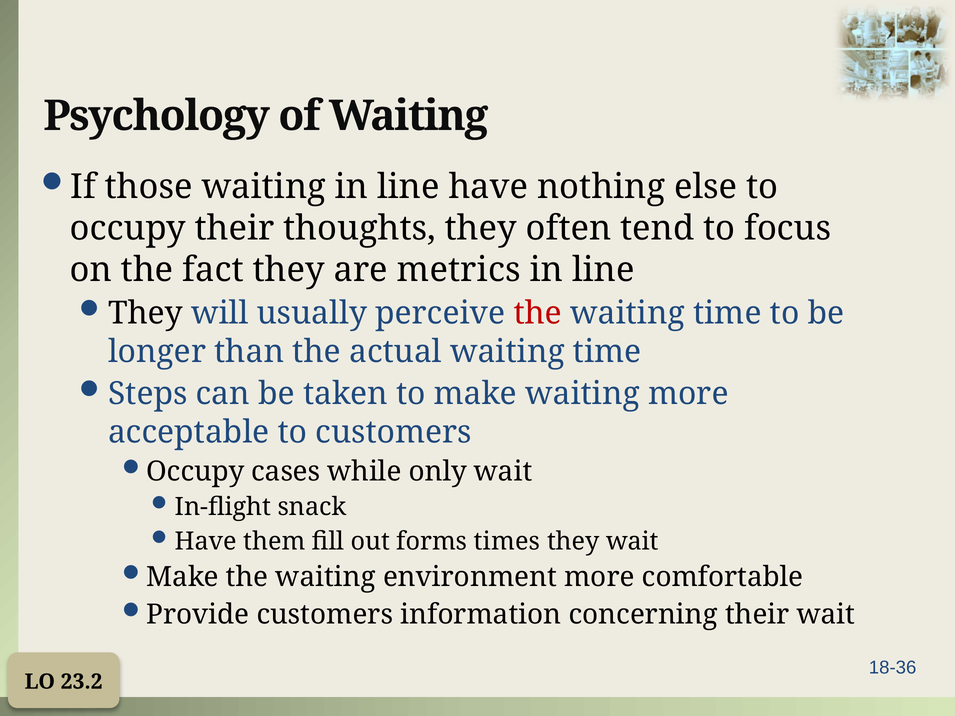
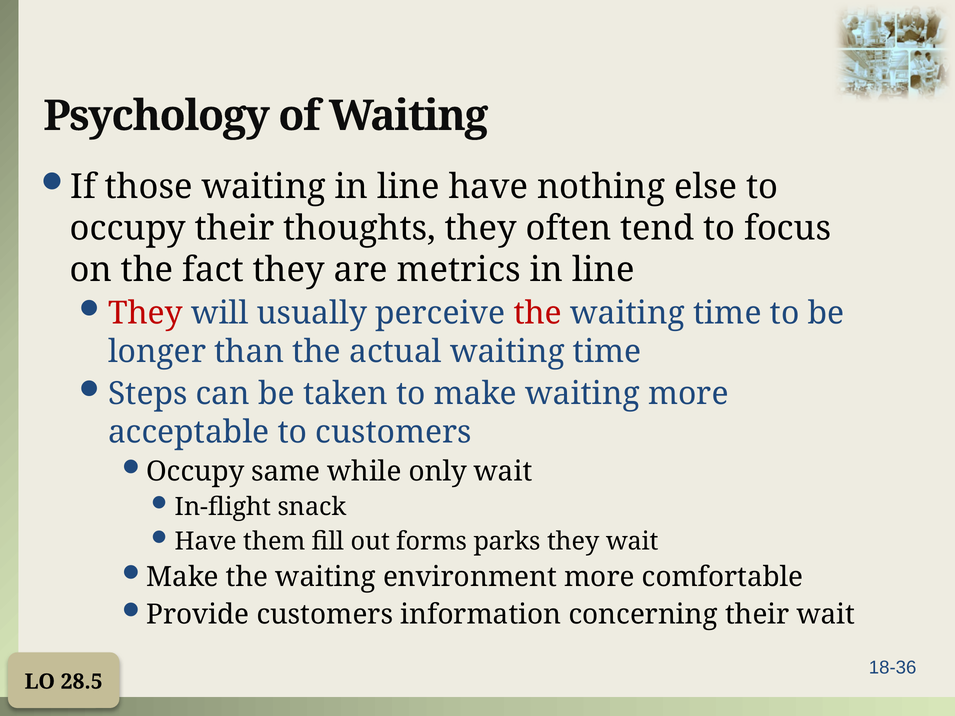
They colour: black -> red (145, 314)
cases: cases -> same (286, 472)
times: times -> parks (507, 541)
23.2: 23.2 -> 28.5 (82, 682)
